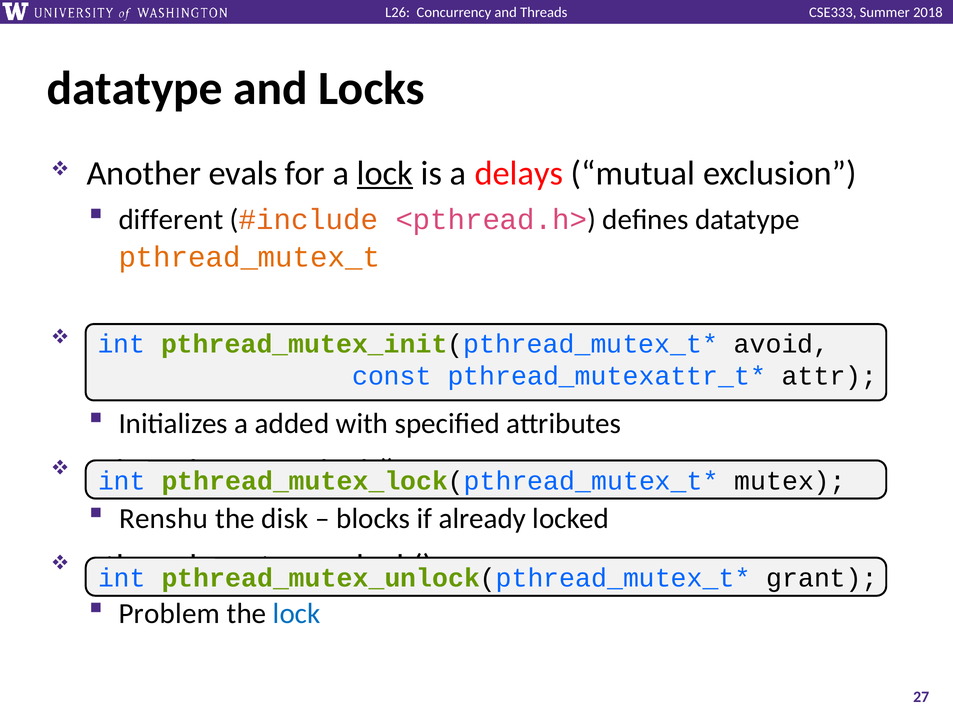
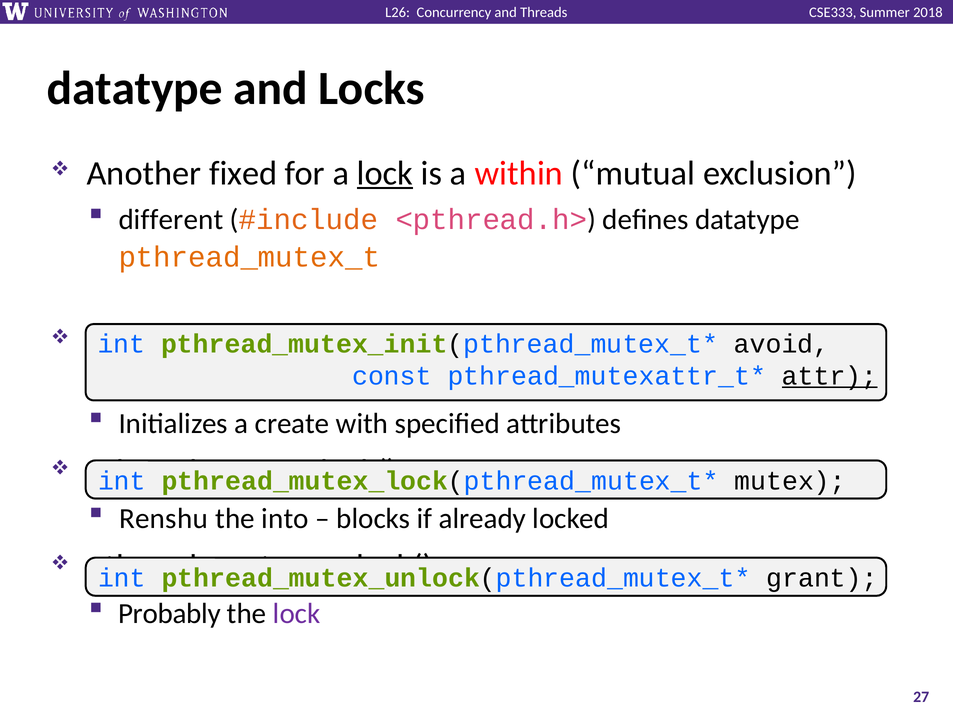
evals: evals -> fixed (243, 173)
delays: delays -> within (519, 173)
attr underline: none -> present (830, 376)
added: added -> create (292, 423)
disk: disk -> into (285, 518)
Problem: Problem -> Probably (170, 613)
lock colour: blue -> purple (297, 613)
